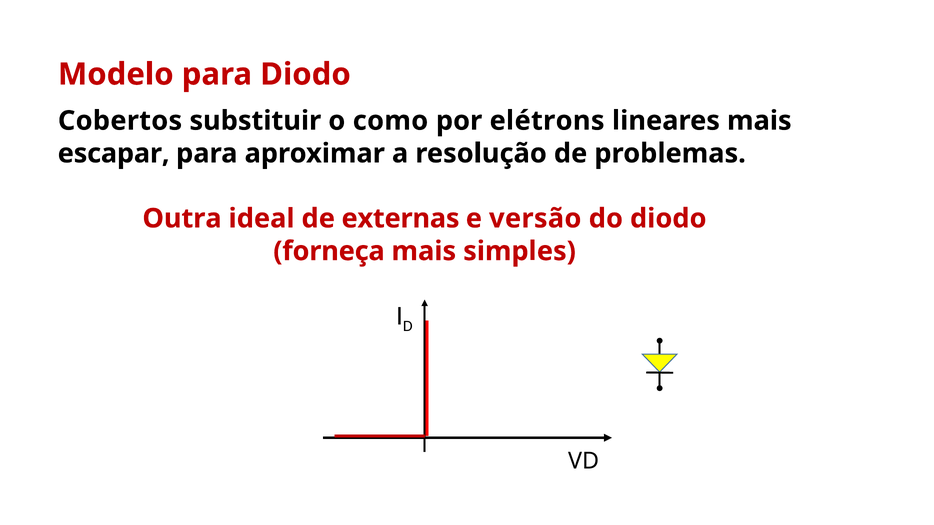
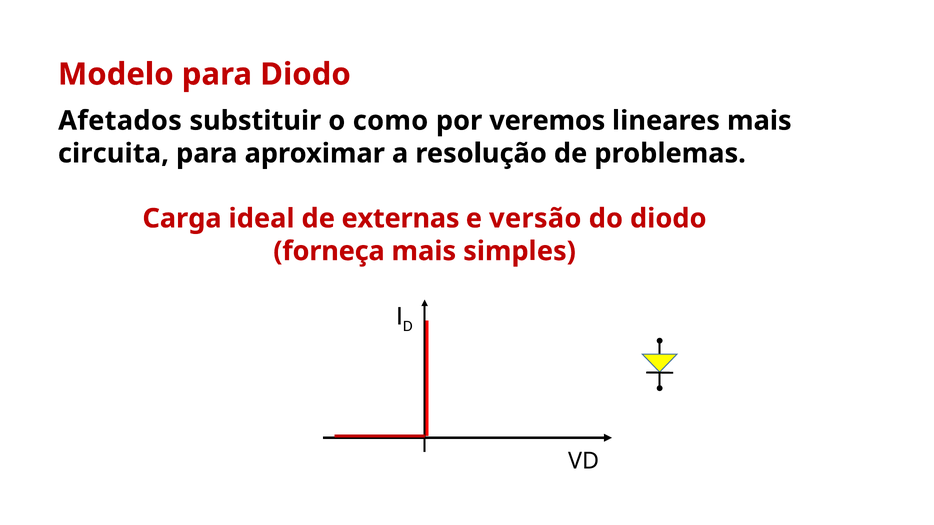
Cobertos: Cobertos -> Afetados (120, 121)
elétrons: elétrons -> veremos (547, 121)
escapar: escapar -> circuita (113, 154)
Outra: Outra -> Carga (182, 219)
